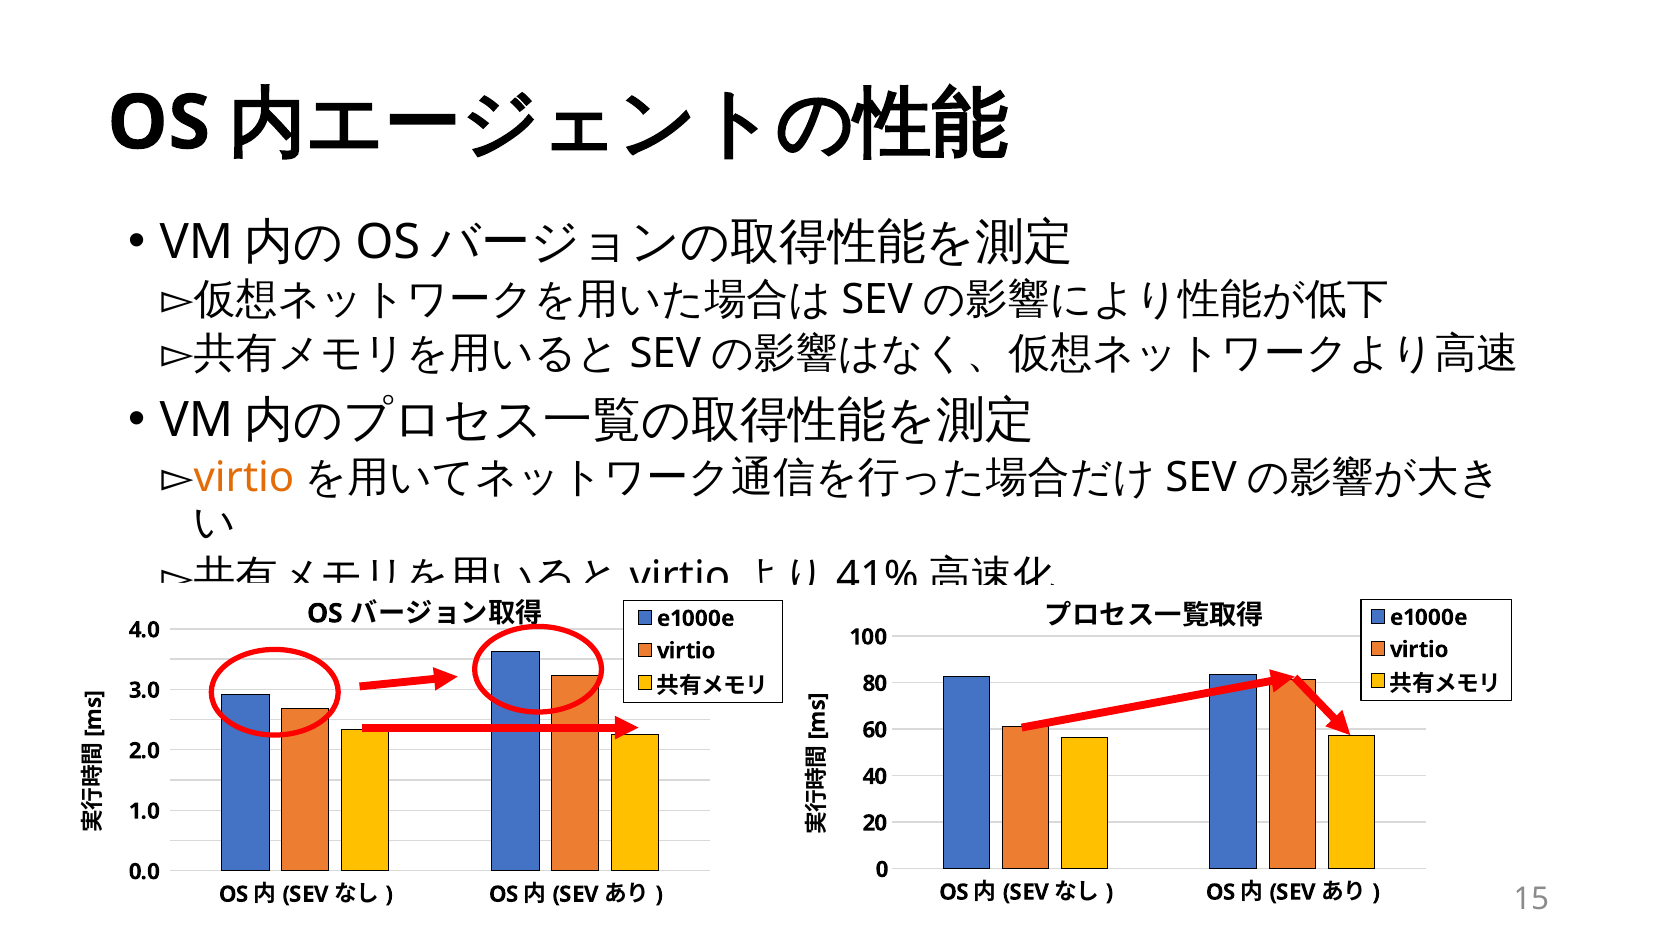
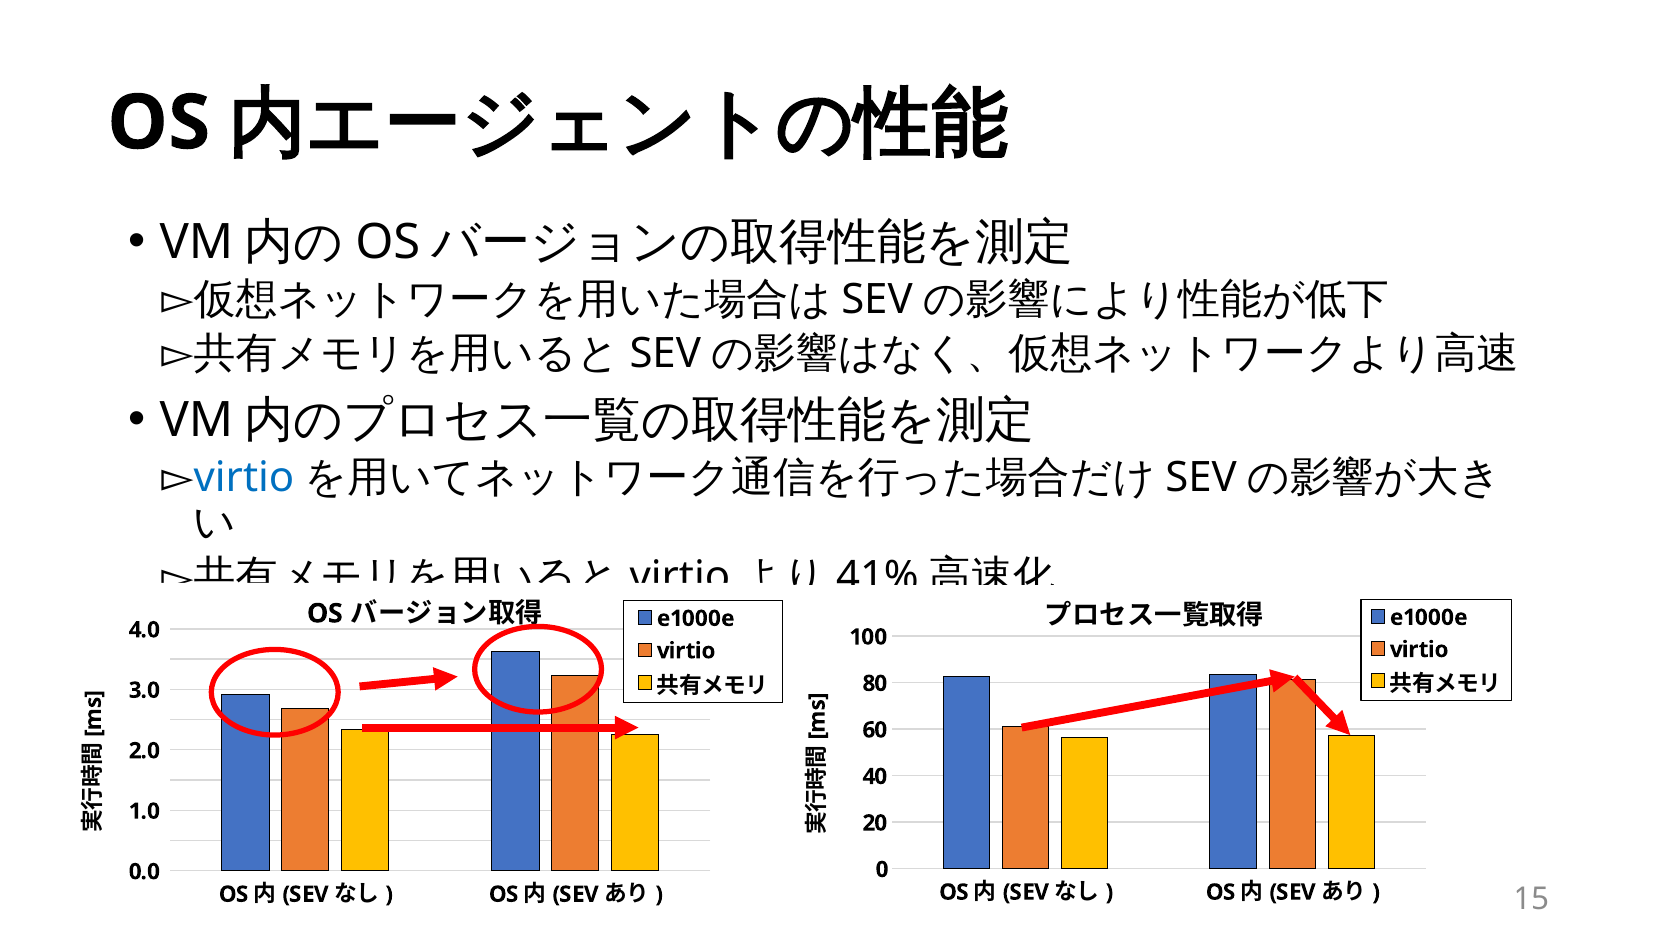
virtio colour: orange -> blue (244, 478)
